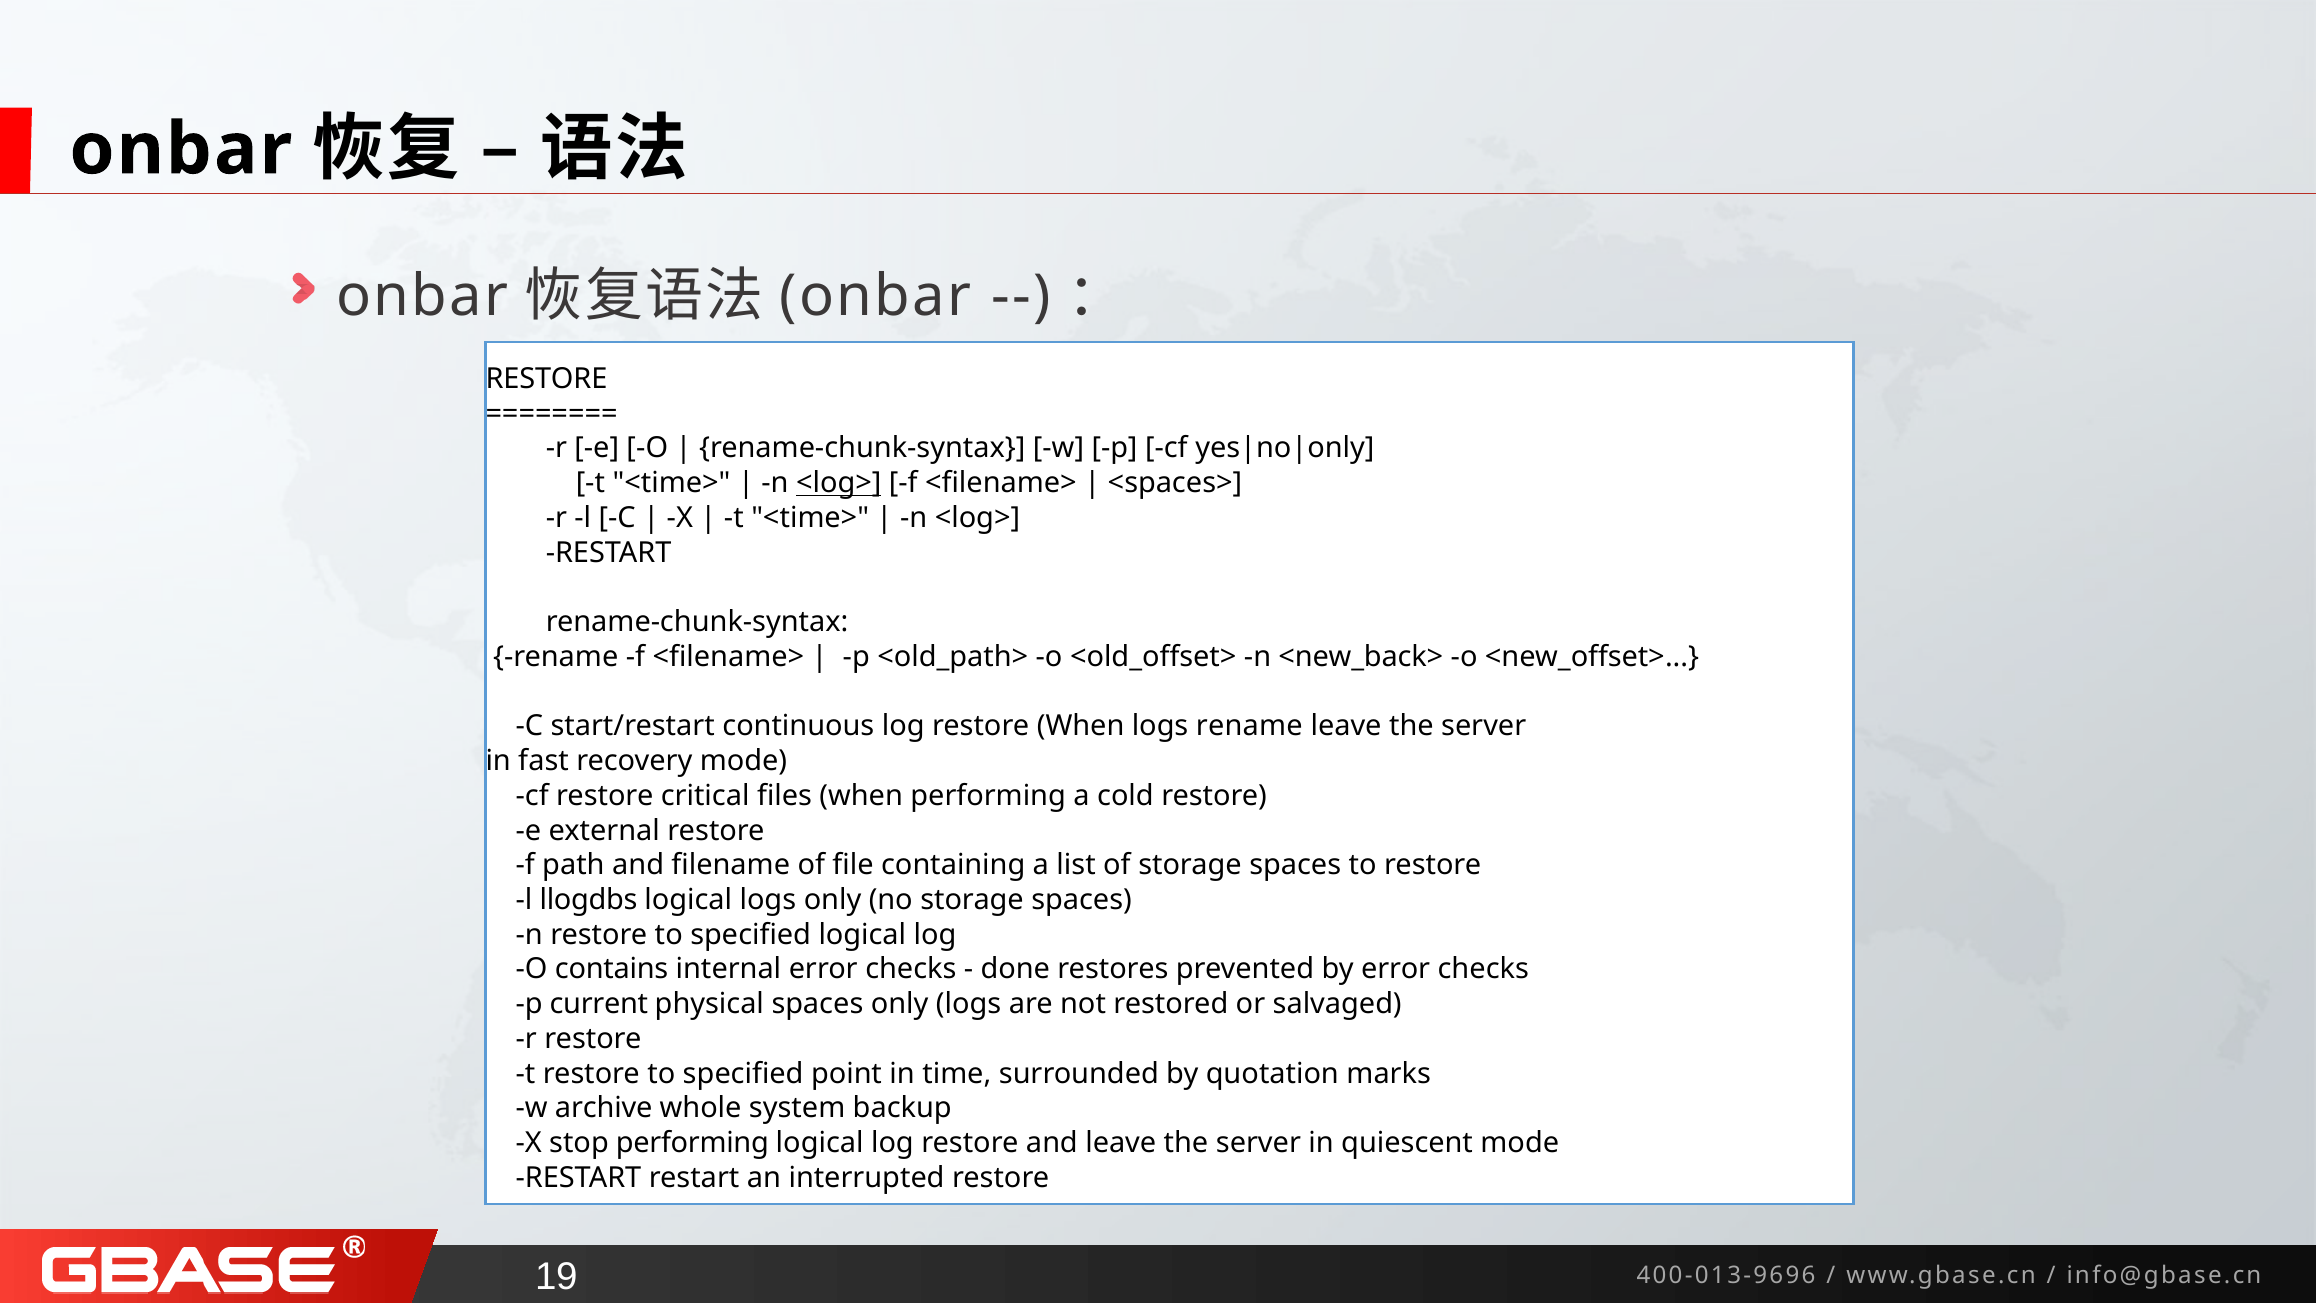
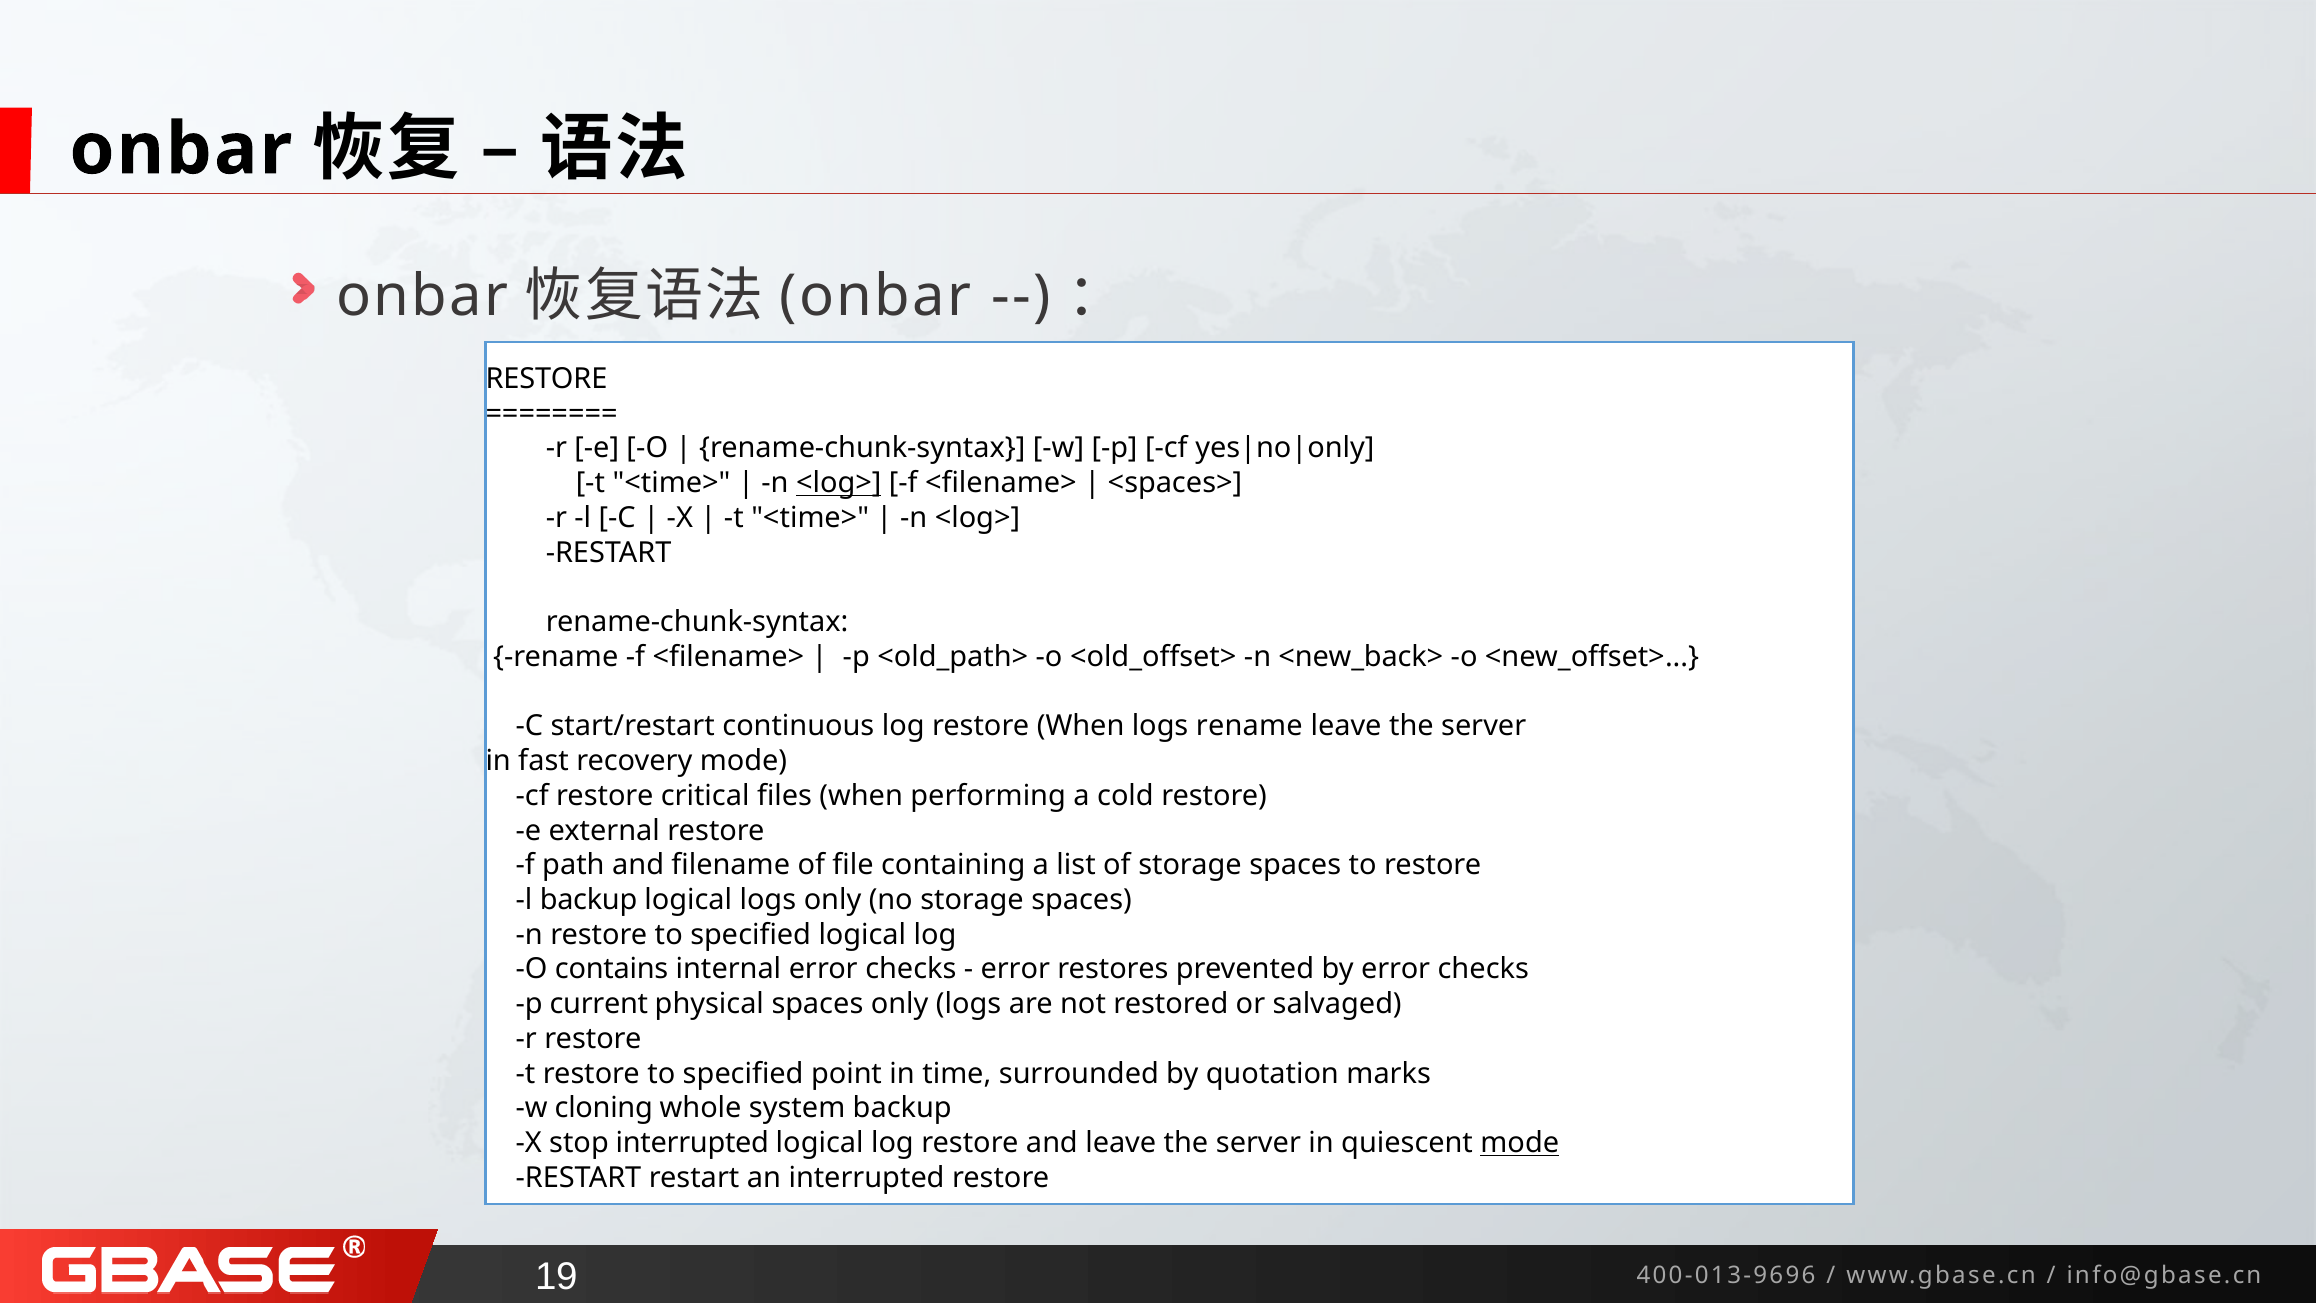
l llogdbs: llogdbs -> backup (589, 900)
done: done -> error (1015, 969)
archive: archive -> cloning (604, 1108)
stop performing: performing -> interrupted (692, 1143)
mode underline: none -> present (1520, 1143)
